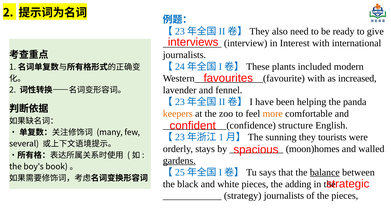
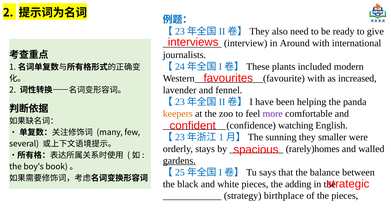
Interest: Interest -> Around (295, 43)
more colour: orange -> purple (273, 114)
structure: structure -> watching (296, 125)
tourists: tourists -> smaller (332, 137)
moon)homes: moon)homes -> rarely)homes (313, 149)
balance underline: present -> none (325, 172)
strategy journalists: journalists -> birthplace (284, 196)
